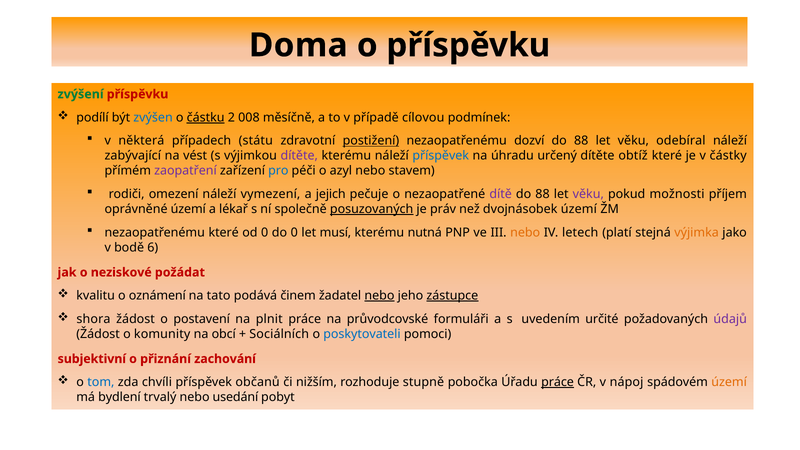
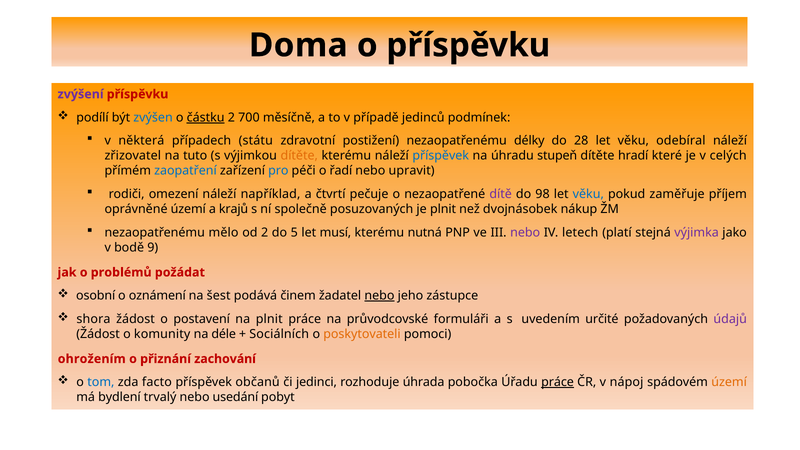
zvýšení colour: green -> purple (81, 94)
008: 008 -> 700 (249, 118)
cílovou: cílovou -> jedinců (423, 118)
postižení underline: present -> none (371, 141)
dozví: dozví -> délky (529, 141)
88: 88 -> 28 (581, 141)
zabývající: zabývající -> zřizovatel (133, 156)
vést: vést -> tuto (195, 156)
dítěte colour: purple -> orange (299, 156)
určený: určený -> stupeň (557, 156)
obtíž: obtíž -> hradí (633, 156)
částky: částky -> celých (728, 156)
zaopatření colour: purple -> blue (185, 171)
azyl: azyl -> řadí (341, 171)
stavem: stavem -> upravit (412, 171)
vymezení: vymezení -> například (271, 194)
jejich: jejich -> čtvrtí (331, 194)
88: 88 -> 98 (543, 194)
věku colour: purple -> blue (588, 194)
možnosti: možnosti -> zaměřuje (677, 194)
lékař: lékař -> krajů (234, 209)
posuzovaných underline: present -> none (372, 209)
je práv: práv -> plnit (443, 209)
dvojnásobek území: území -> nákup (579, 209)
nezaopatřenému které: které -> mělo (224, 233)
od 0: 0 -> 2 (265, 233)
do 0: 0 -> 5 (294, 233)
nebo colour: orange -> purple (525, 233)
výjimka colour: orange -> purple (697, 233)
6: 6 -> 9 (153, 248)
neziskové: neziskové -> problémů (121, 272)
kvalitu: kvalitu -> osobní (96, 296)
tato: tato -> šest (219, 296)
zástupce underline: present -> none (452, 296)
obcí: obcí -> déle (224, 334)
poskytovateli colour: blue -> orange (362, 334)
subjektivní: subjektivní -> ohrožením (92, 359)
chvíli: chvíli -> facto (157, 382)
nižším: nižším -> jedinci (316, 382)
stupně: stupně -> úhrada (424, 382)
